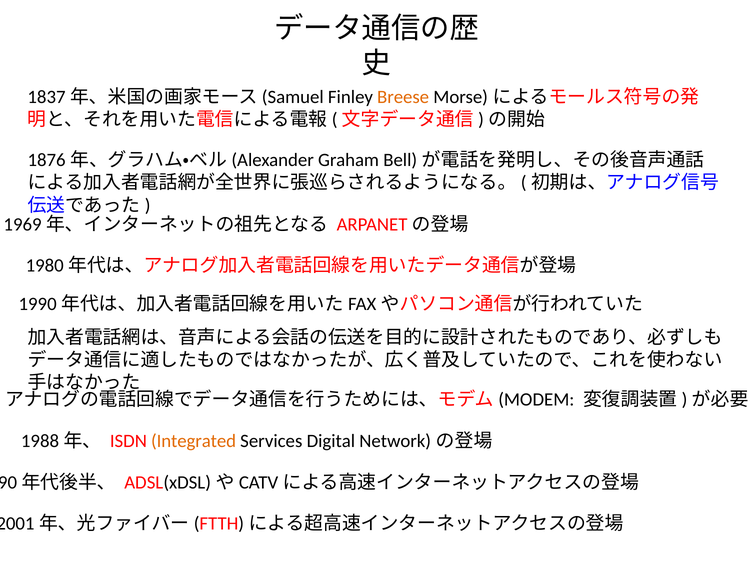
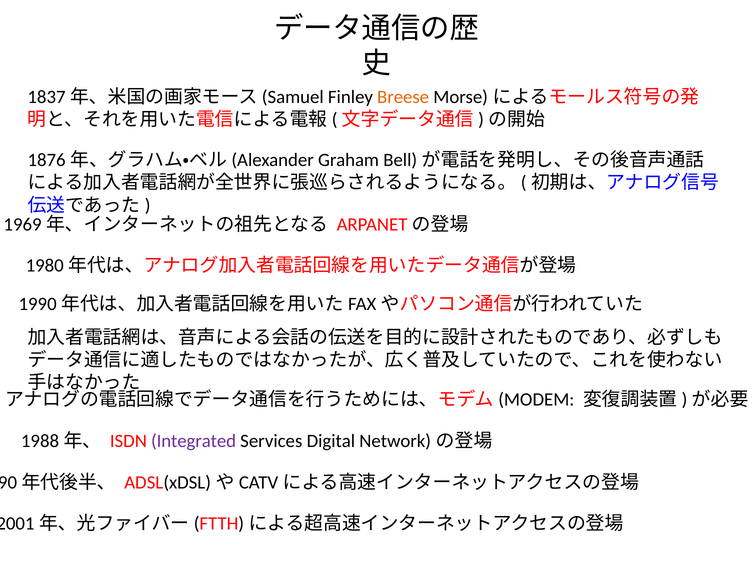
Integrated colour: orange -> purple (194, 441)
